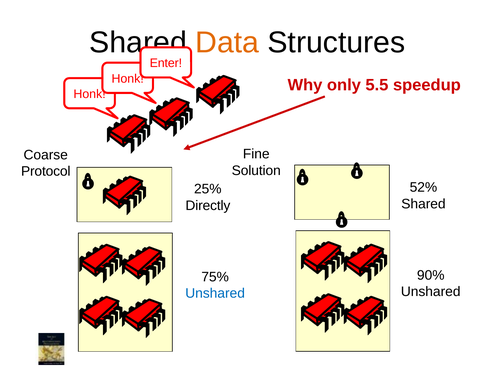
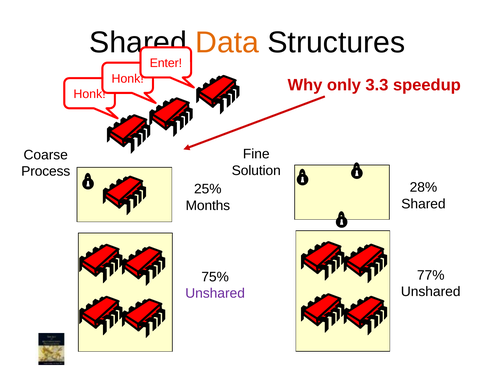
5.5: 5.5 -> 3.3 (377, 85)
Protocol: Protocol -> Process (46, 171)
52%: 52% -> 28% (423, 188)
Directly: Directly -> Months (208, 206)
90%: 90% -> 77% (431, 275)
Unshared colour: blue -> purple (215, 293)
